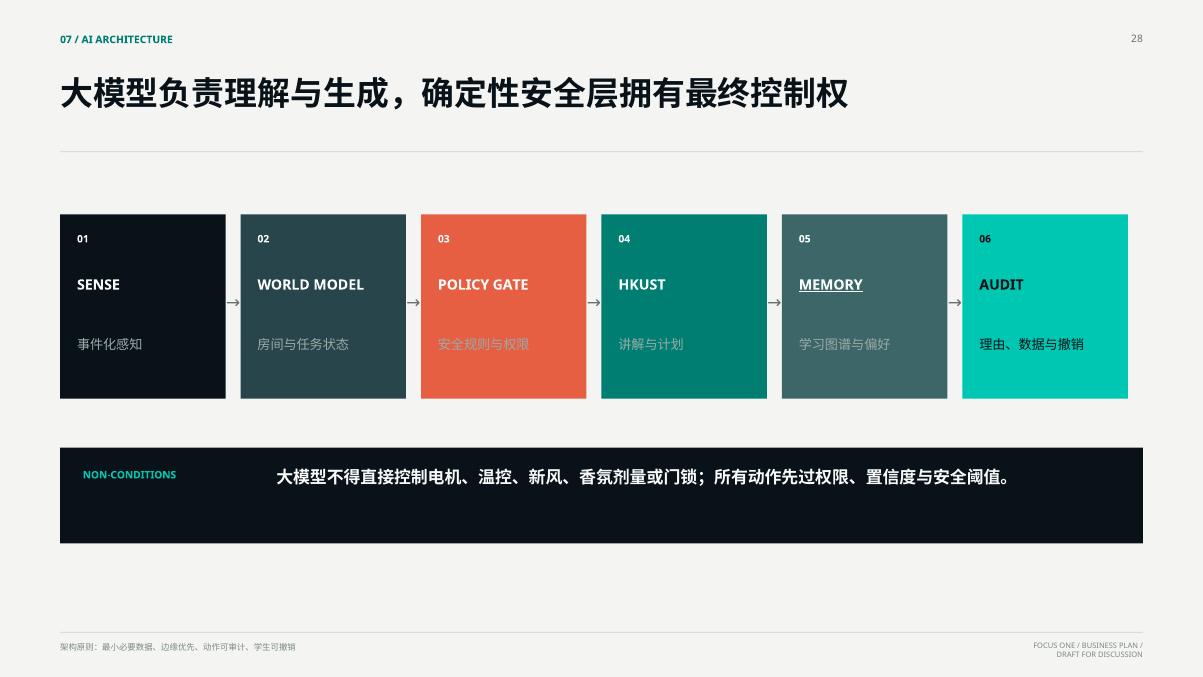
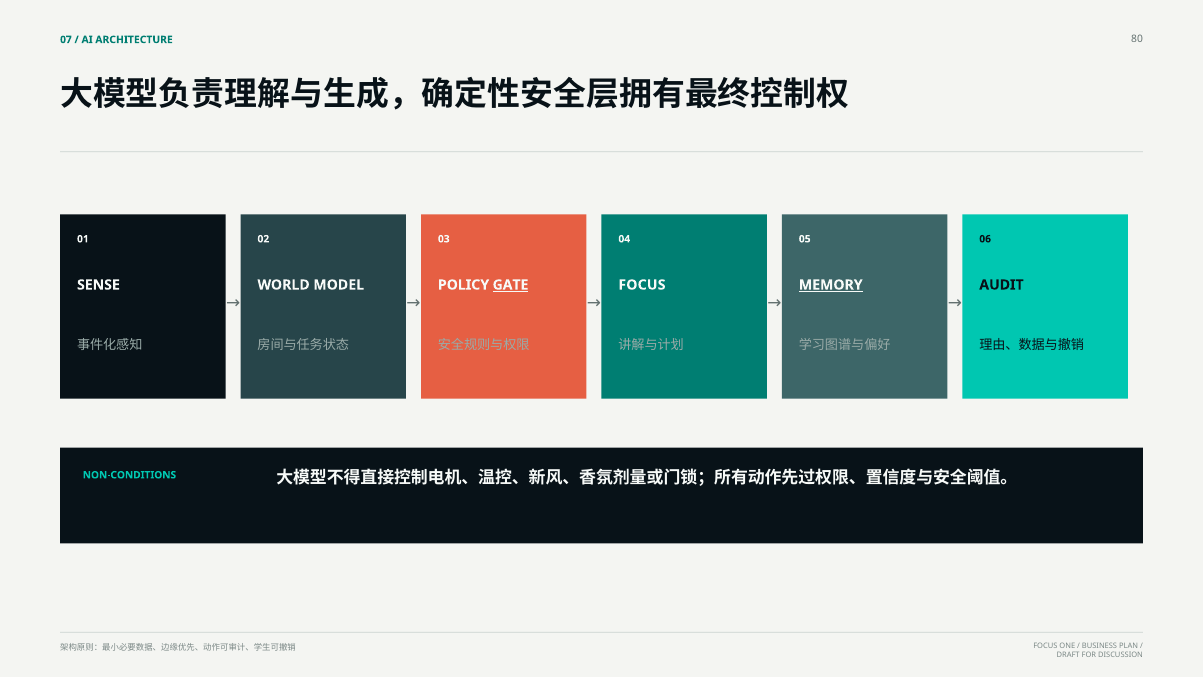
28: 28 -> 80 (1137, 39)
GATE underline: none -> present (510, 285)
HKUST: HKUST -> FOCUS (642, 285)
